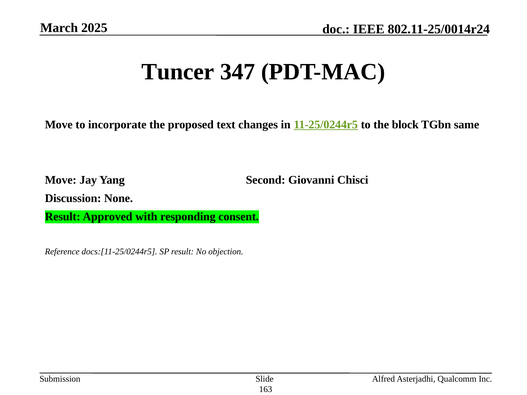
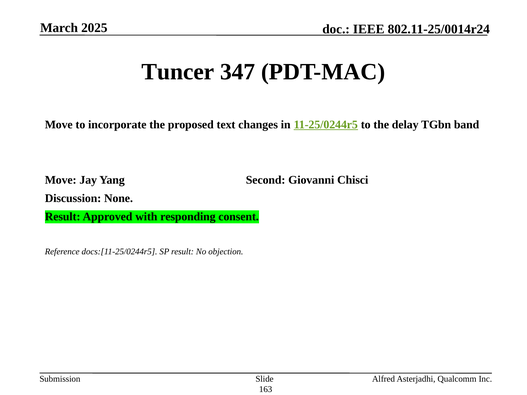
block: block -> delay (405, 125)
same: same -> band (467, 125)
